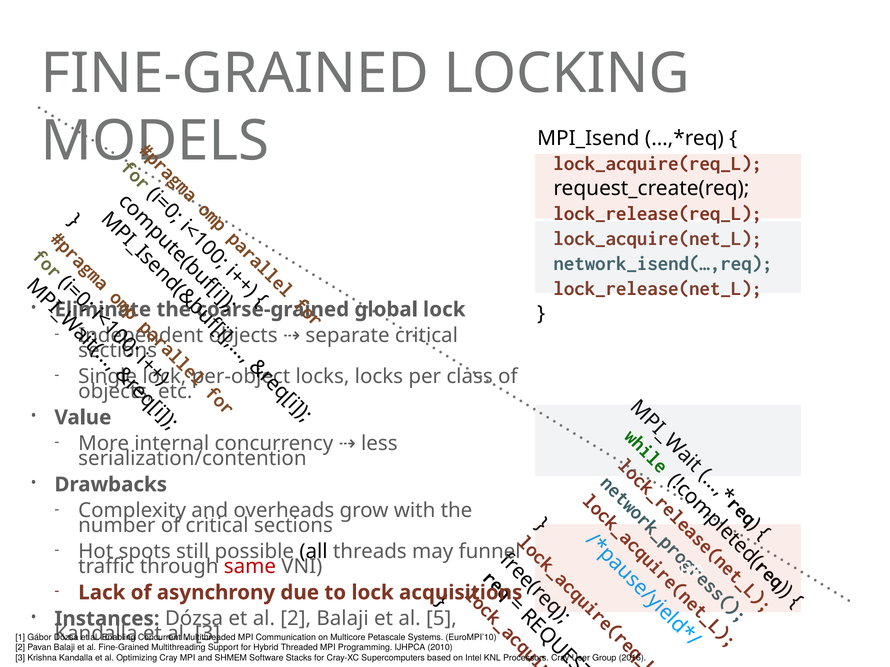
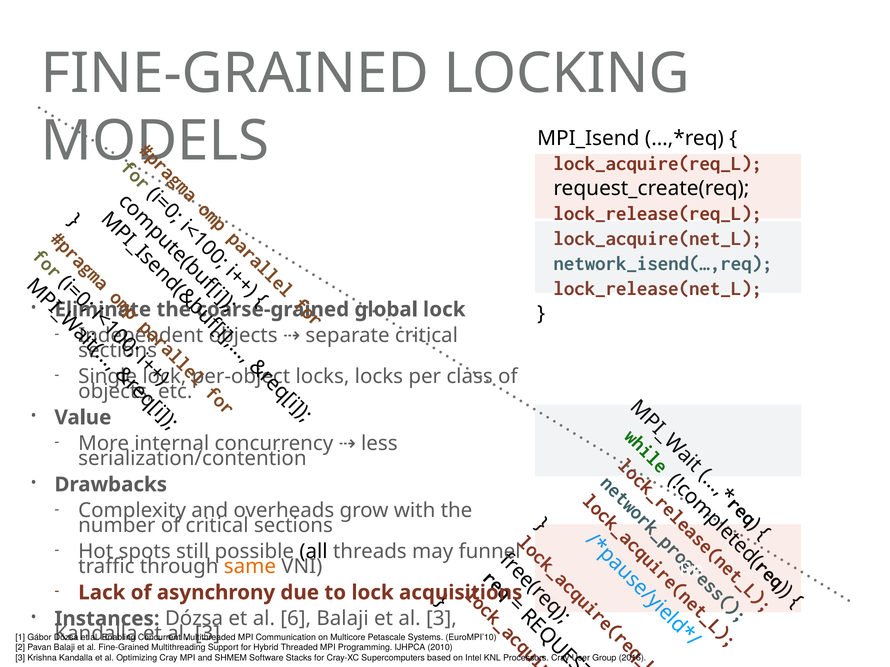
same colour: red -> orange (250, 567)
al 2: 2 -> 6 (296, 619)
Balaji et al 5: 5 -> 3 (441, 619)
